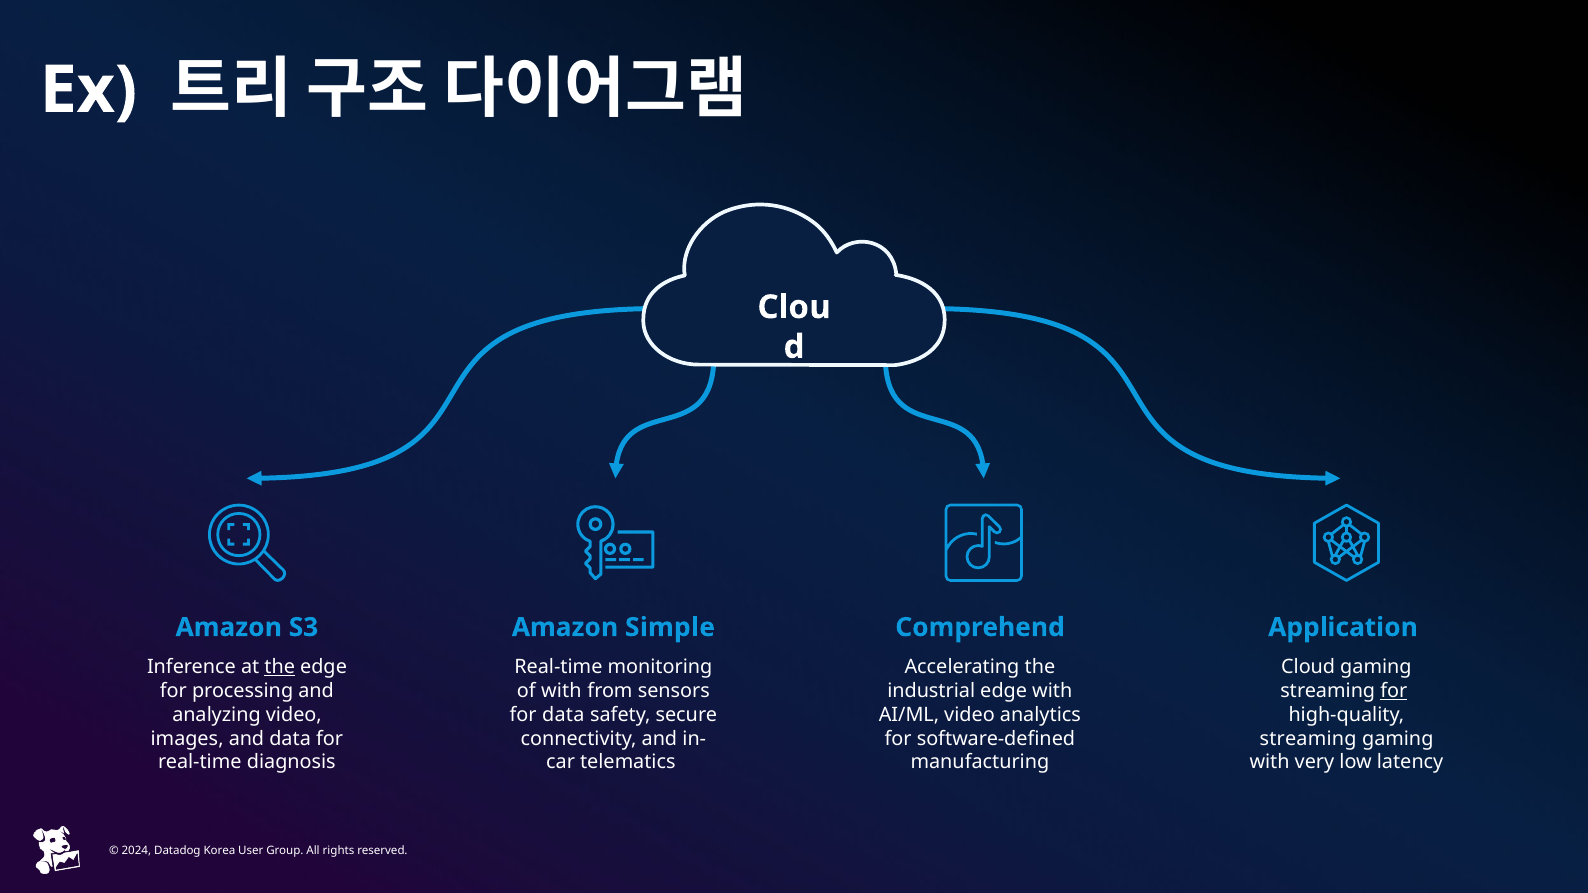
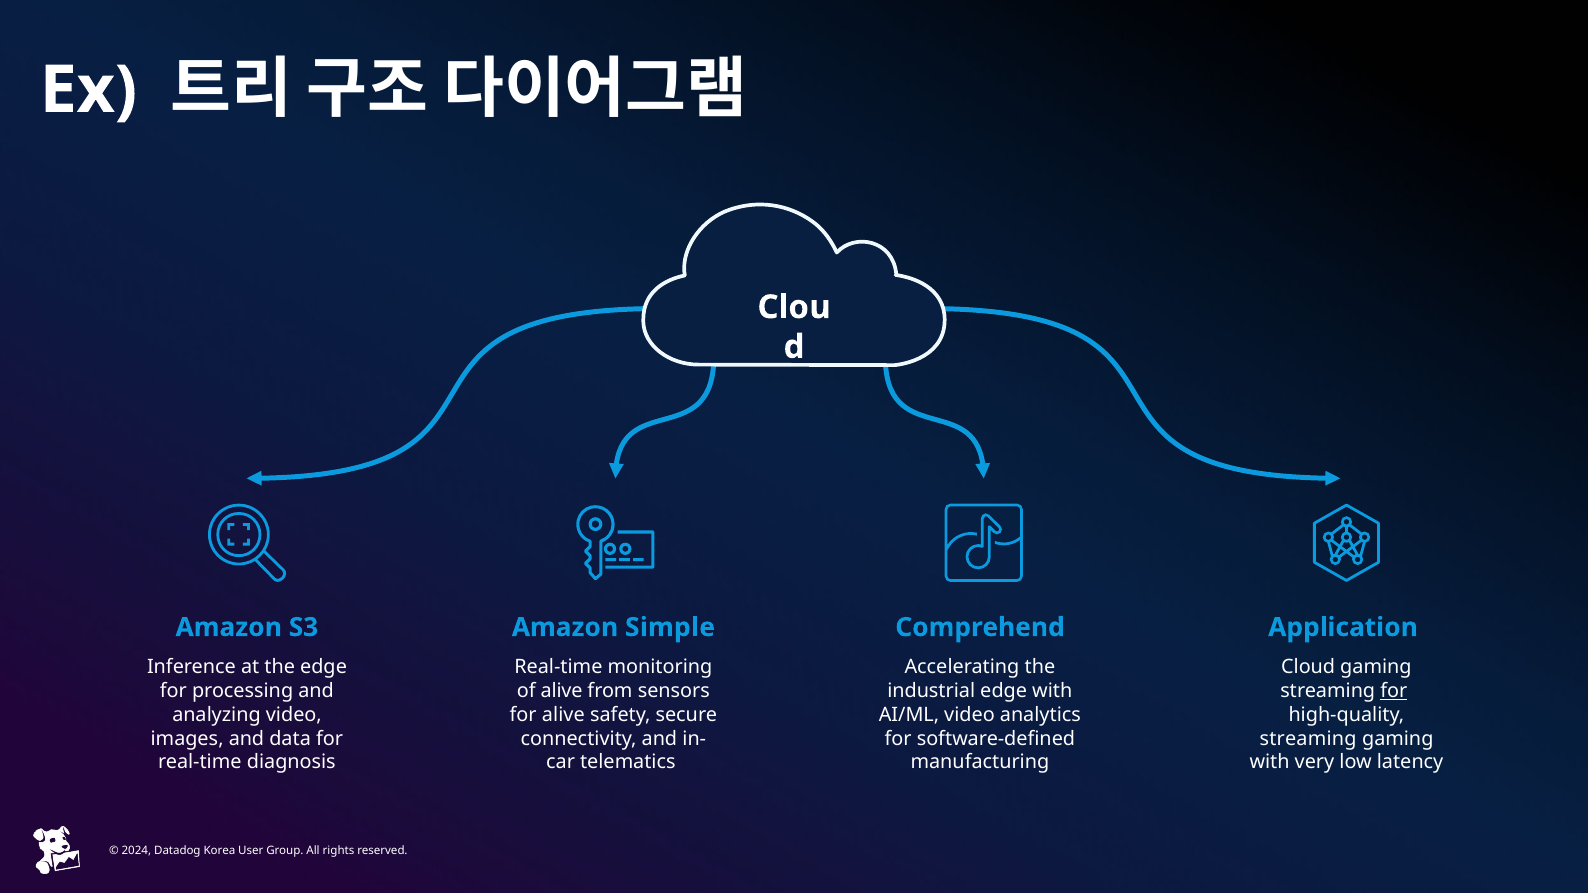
the underline: present -> none (280, 667)
of with: with -> alive (562, 691)
for data: data -> alive (563, 715)
